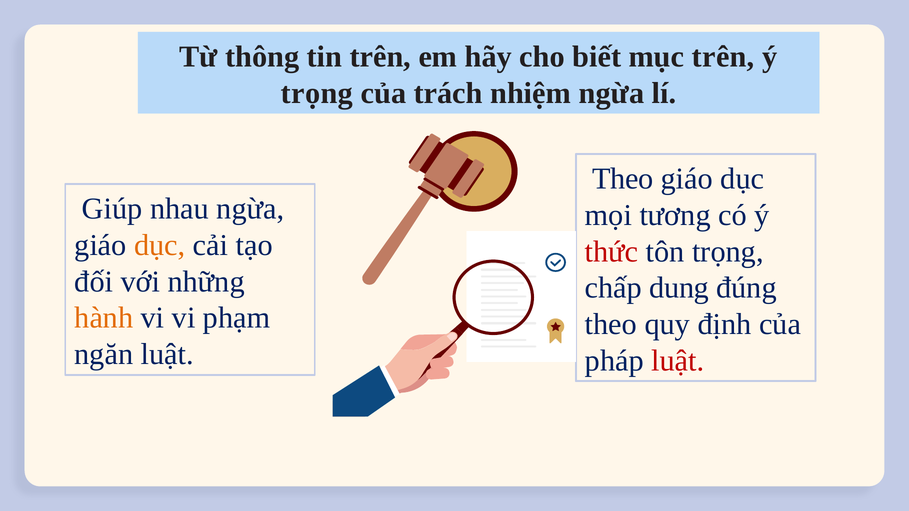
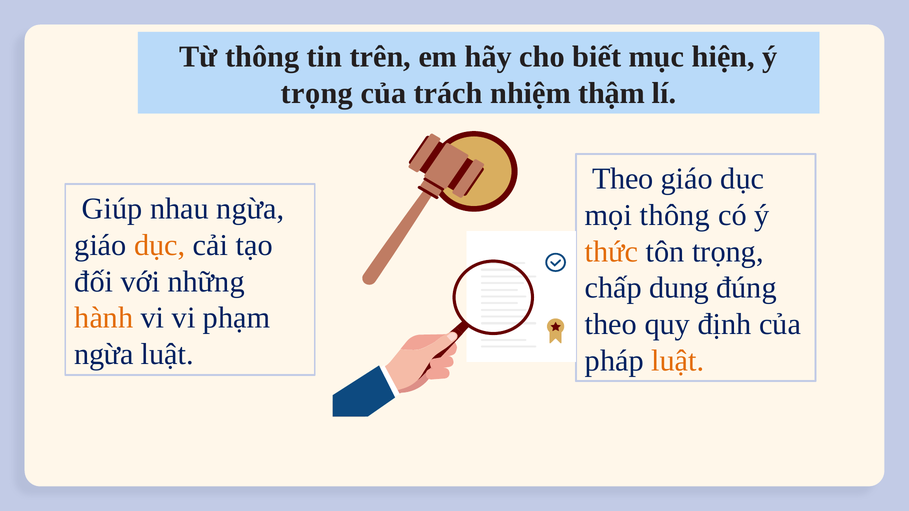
mục trên: trên -> hiện (723, 57)
nhiệm ngừa: ngừa -> thậm (612, 93)
mọi tương: tương -> thông (675, 215)
thức colour: red -> orange (612, 252)
ngăn: ngăn -> ngừa (104, 354)
luật colour: red -> orange (678, 361)
